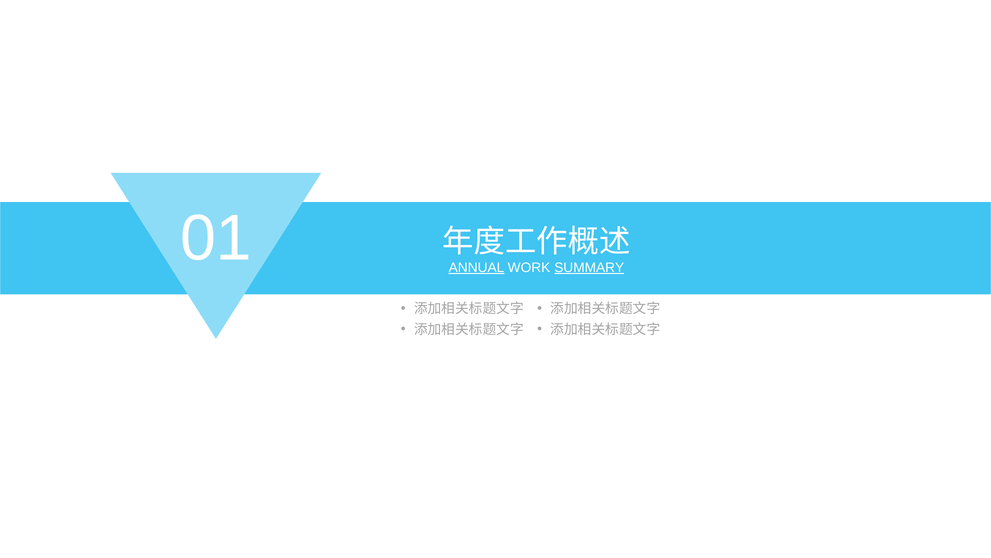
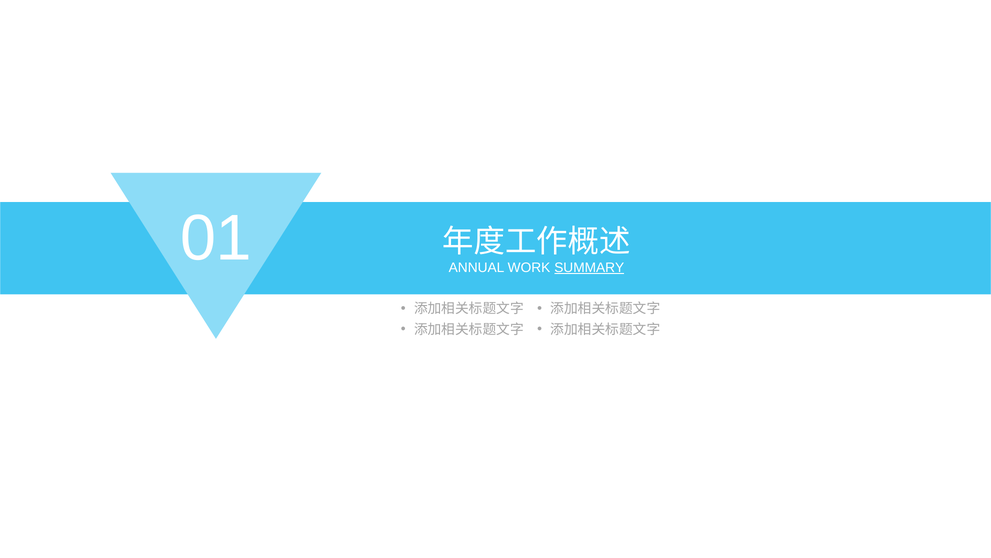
ANNUAL underline: present -> none (477, 267)
